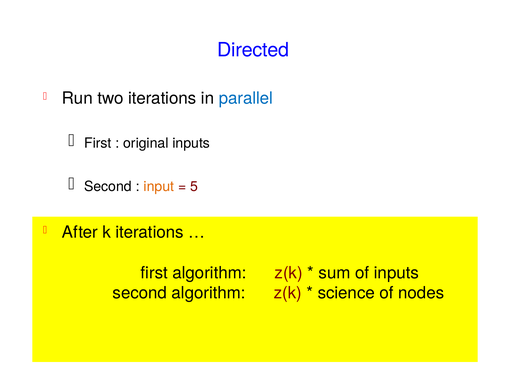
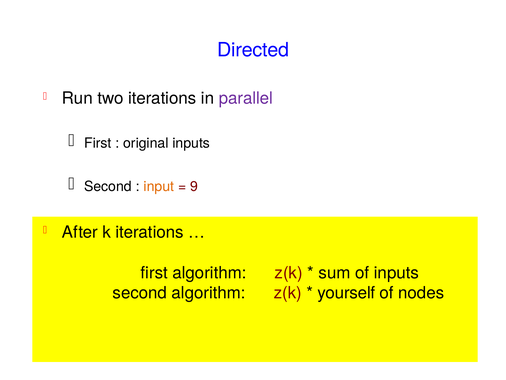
parallel colour: blue -> purple (246, 98)
5: 5 -> 9 (194, 186)
science: science -> yourself (346, 293)
